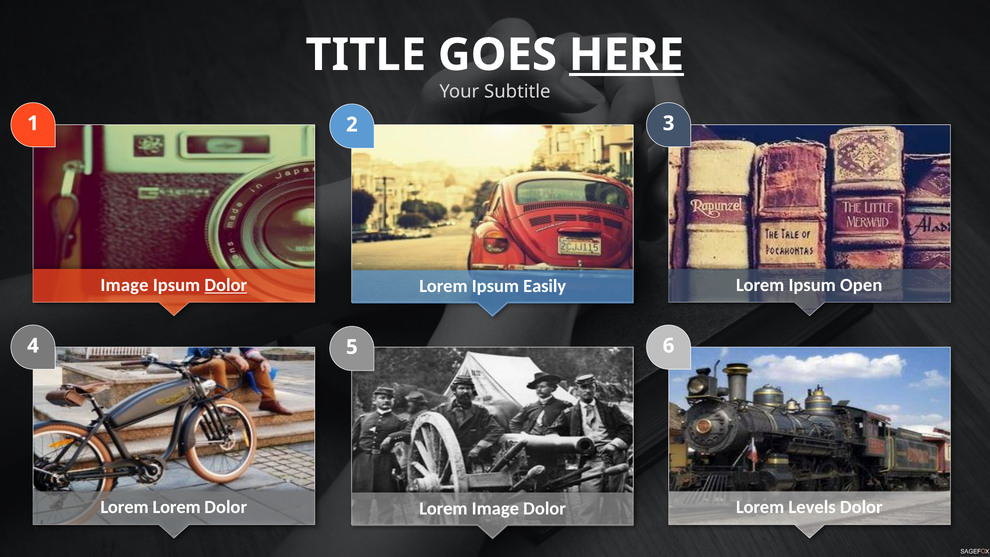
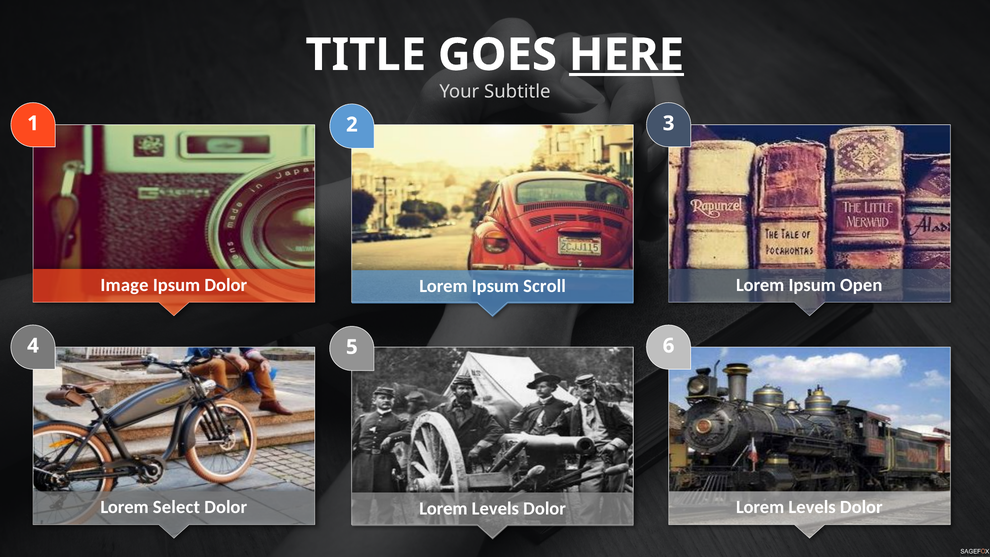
Dolor underline: present -> none (226, 285)
Easily: Easily -> Scroll (545, 286)
Lorem Lorem: Lorem -> Select (176, 507)
Image: Image -> Levels (495, 509)
